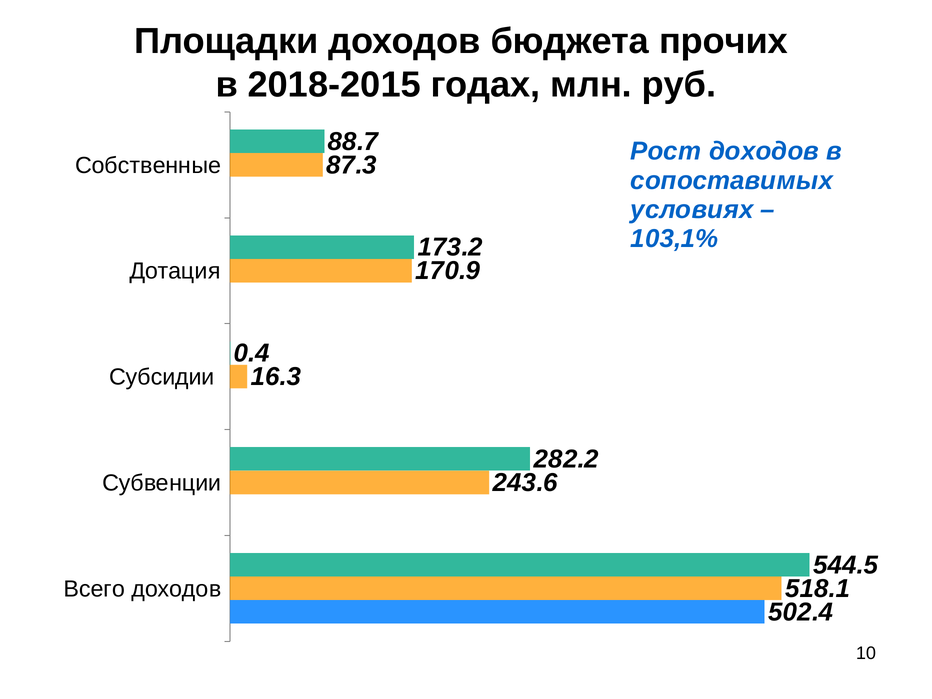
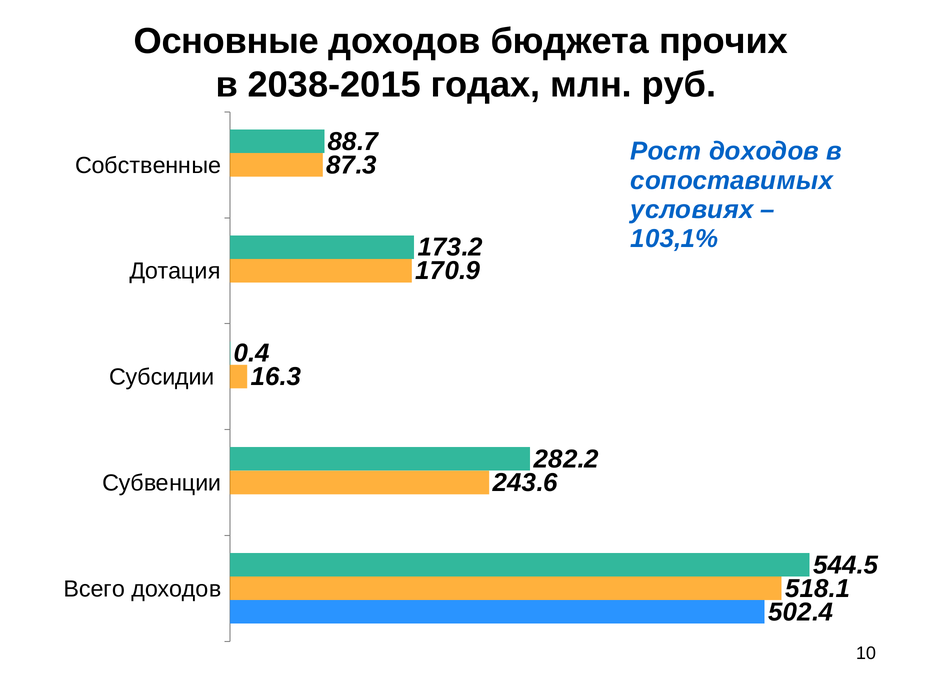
Площадки: Площадки -> Основные (226, 41)
2018-2015: 2018-2015 -> 2038-2015 (334, 85)
